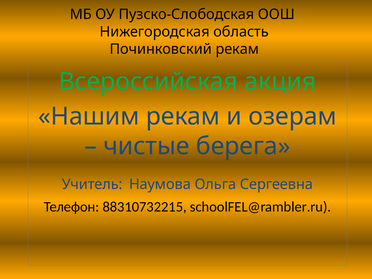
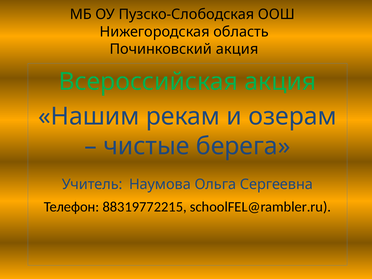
Починковский рекам: рекам -> акция (237, 49)
88310732215: 88310732215 -> 88319772215 (145, 207)
